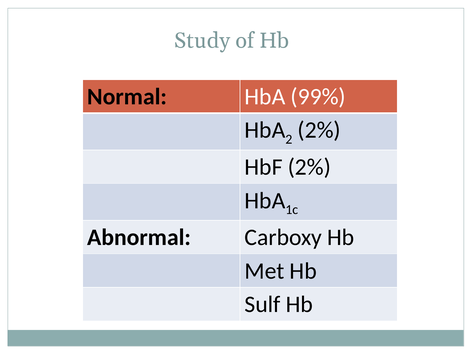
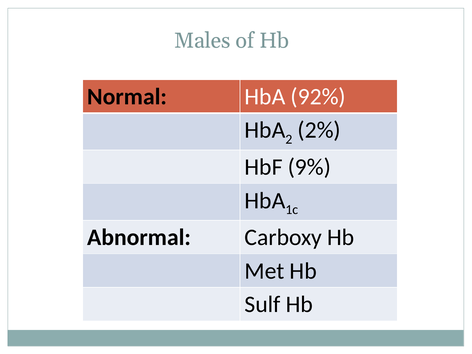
Study: Study -> Males (202, 41)
99%: 99% -> 92% (318, 97)
HbF 2%: 2% -> 9% (309, 167)
